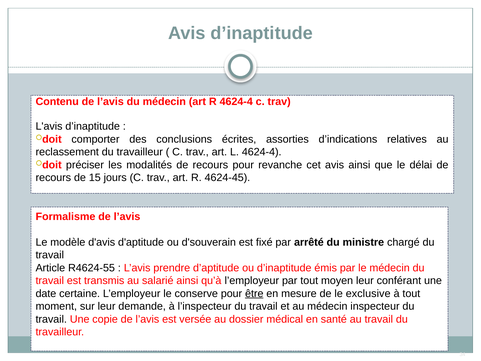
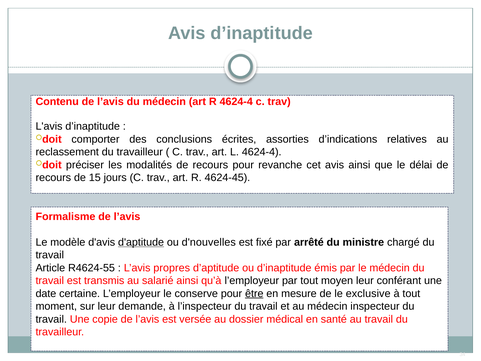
d'aptitude underline: none -> present (141, 242)
d'souverain: d'souverain -> d'nouvelles (209, 242)
prendre: prendre -> propres (172, 268)
